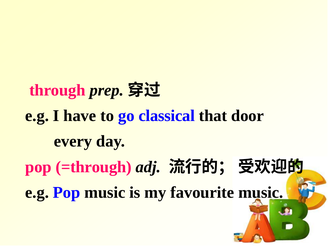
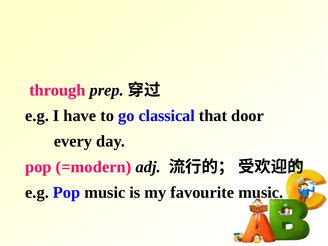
=through: =through -> =modern (94, 167)
